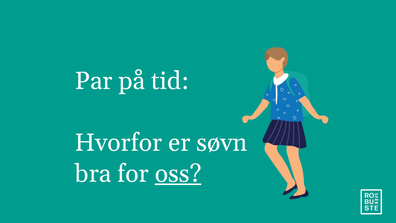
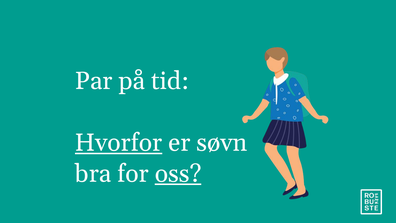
Hvorfor underline: none -> present (119, 143)
